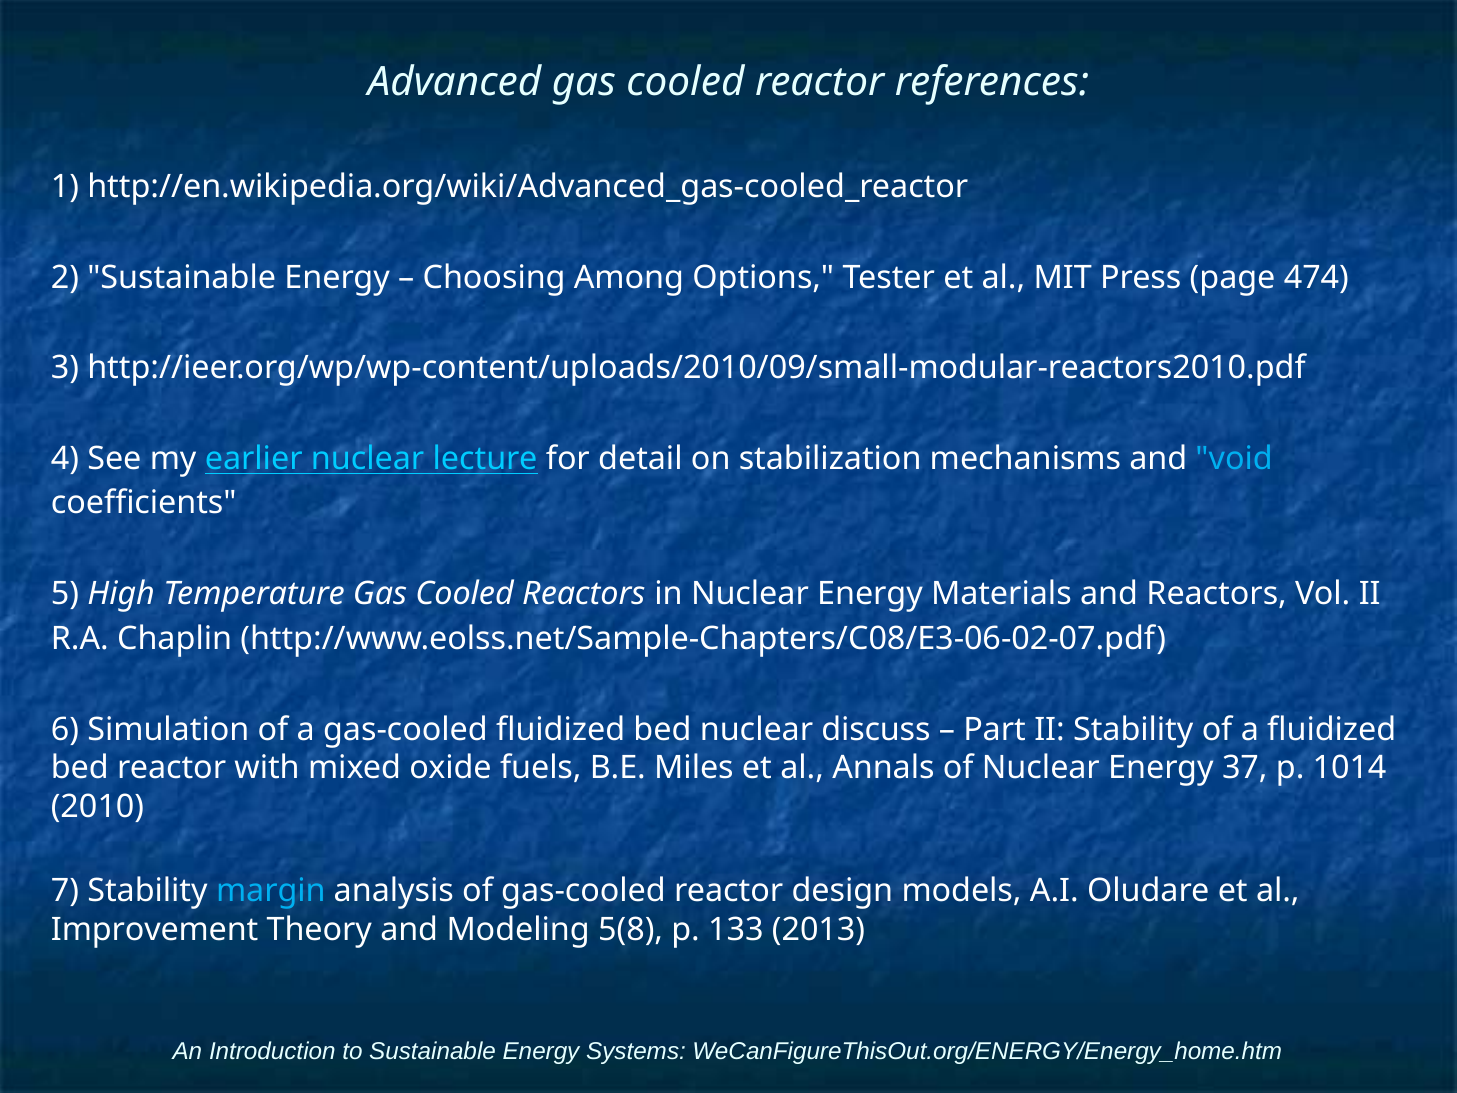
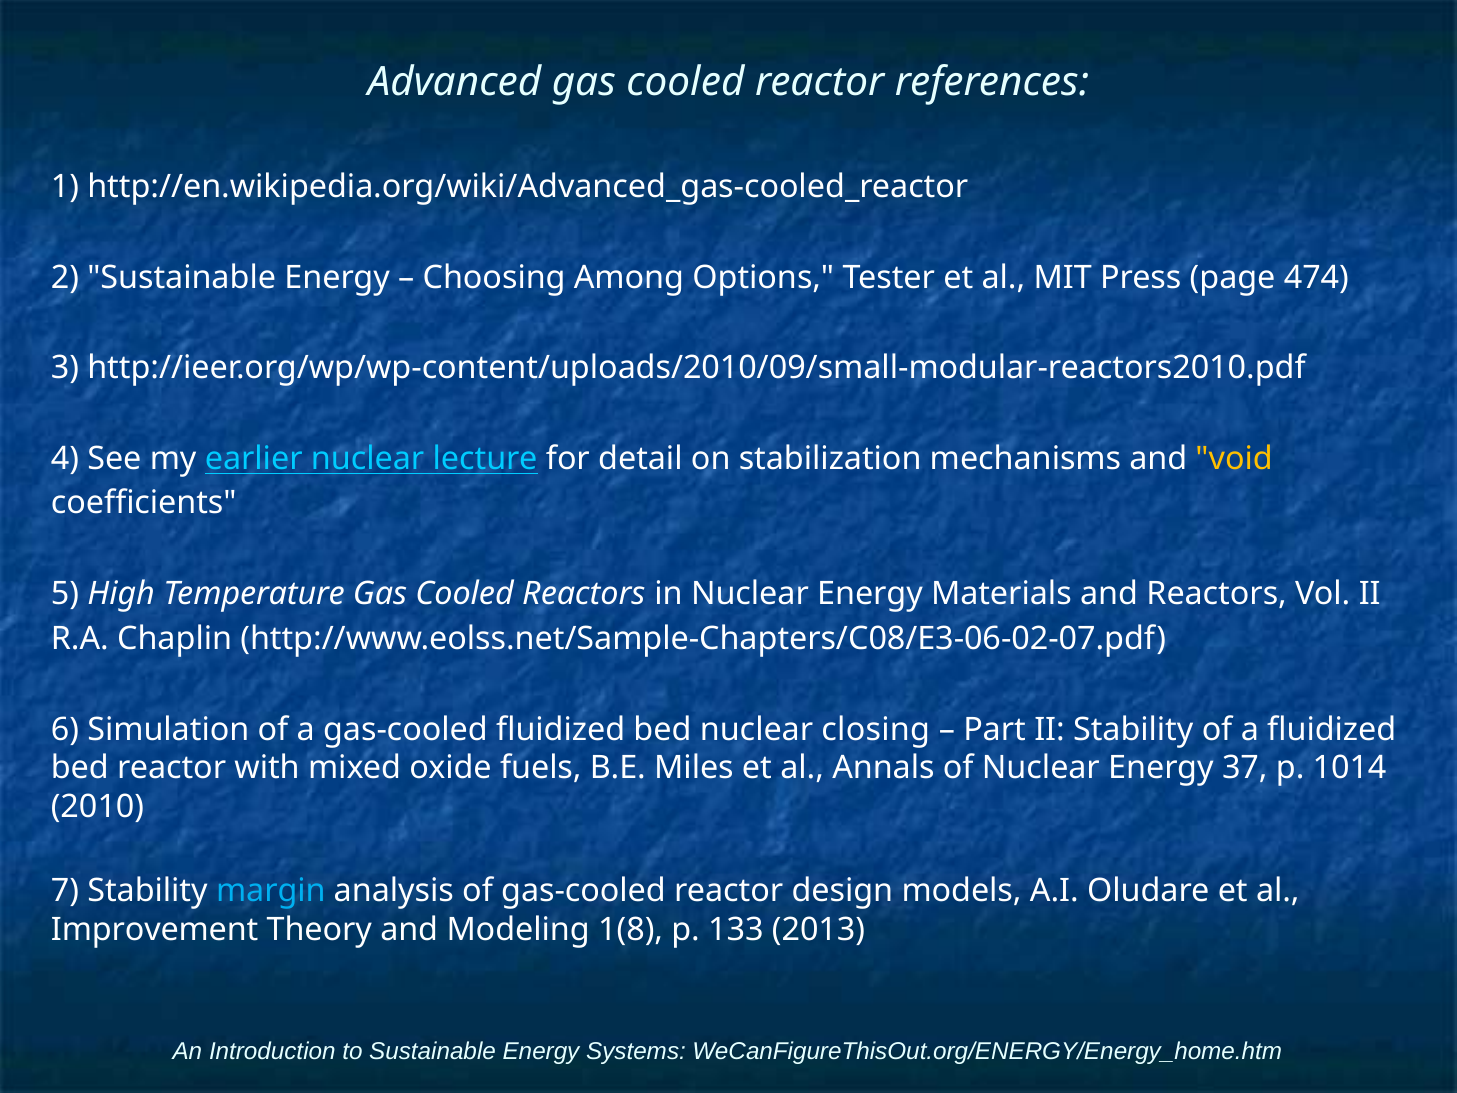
void colour: light blue -> yellow (1234, 459)
discuss: discuss -> closing (876, 729)
5(8: 5(8 -> 1(8 (631, 930)
